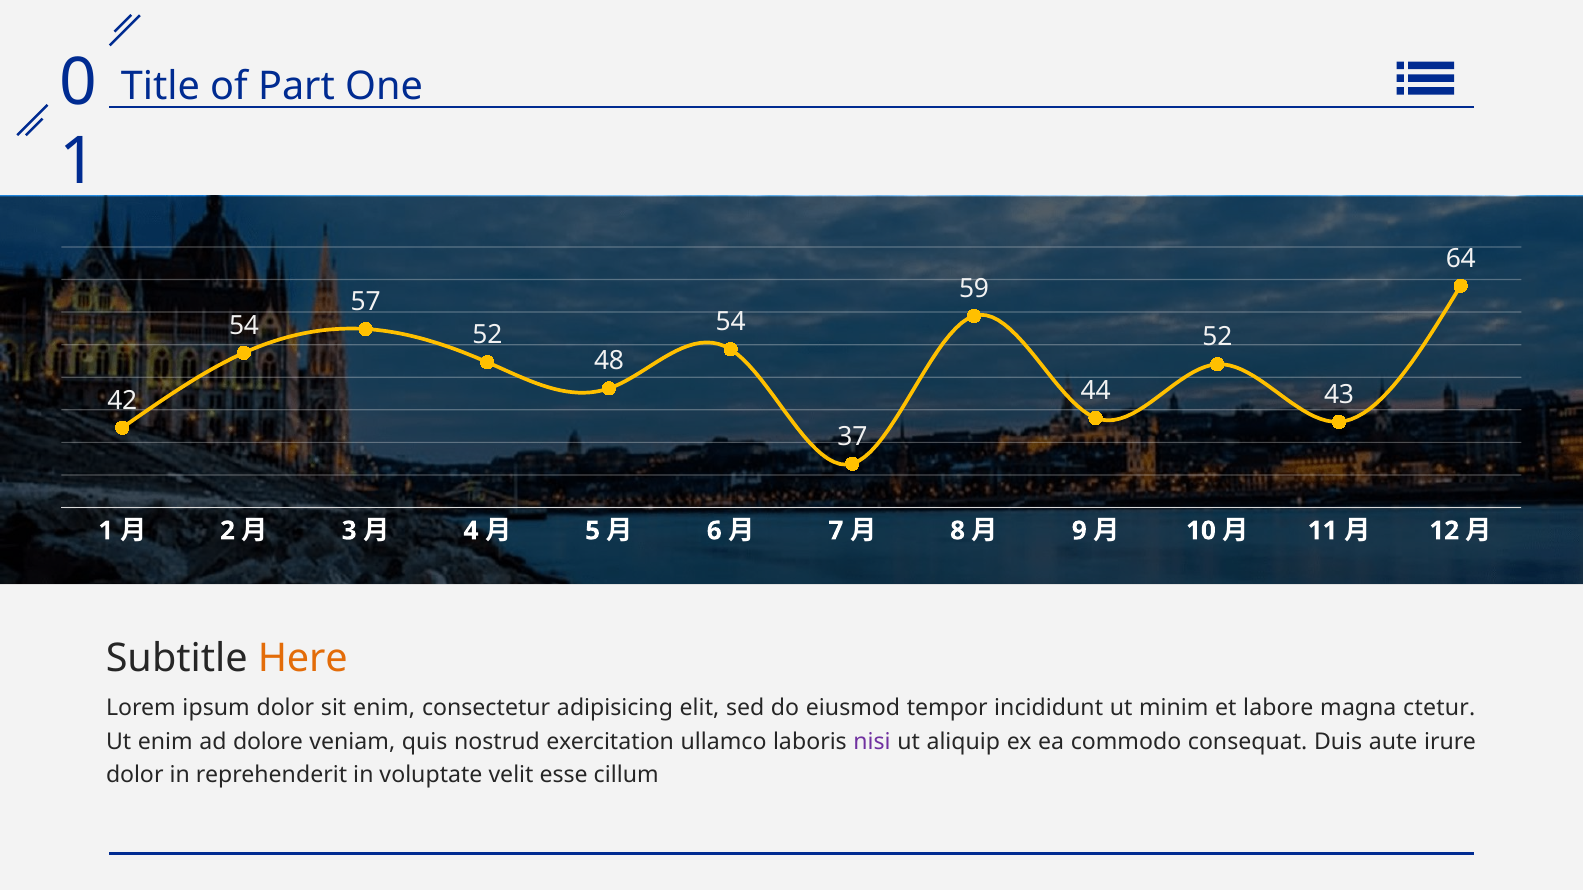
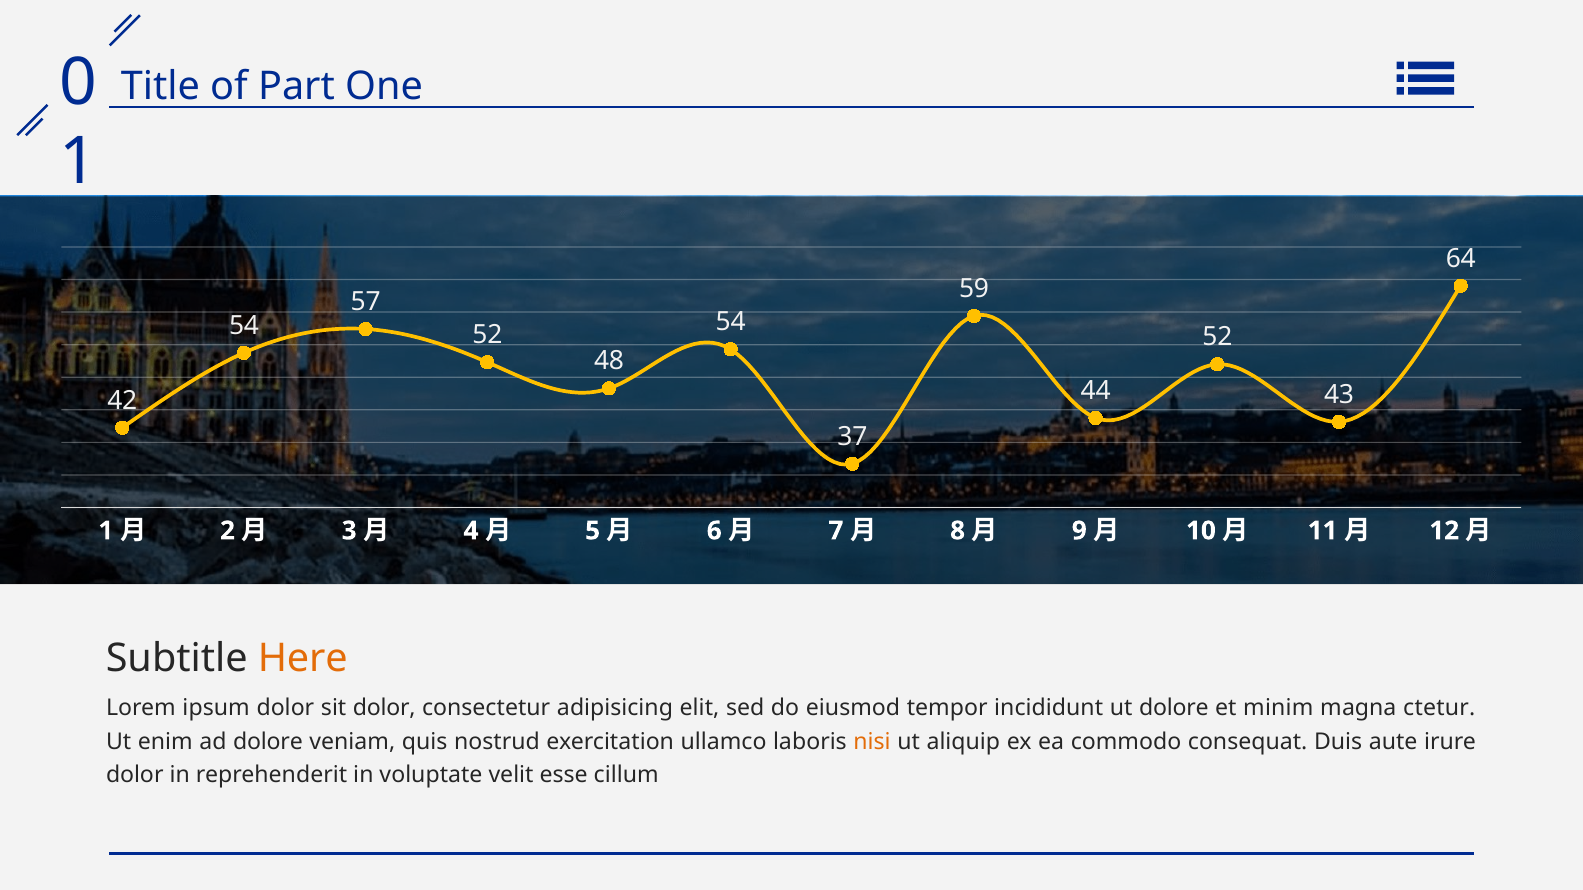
sit enim: enim -> dolor (384, 709)
ut minim: minim -> dolore (1174, 709)
labore: labore -> minim (1278, 709)
nisi colour: purple -> orange (872, 742)
